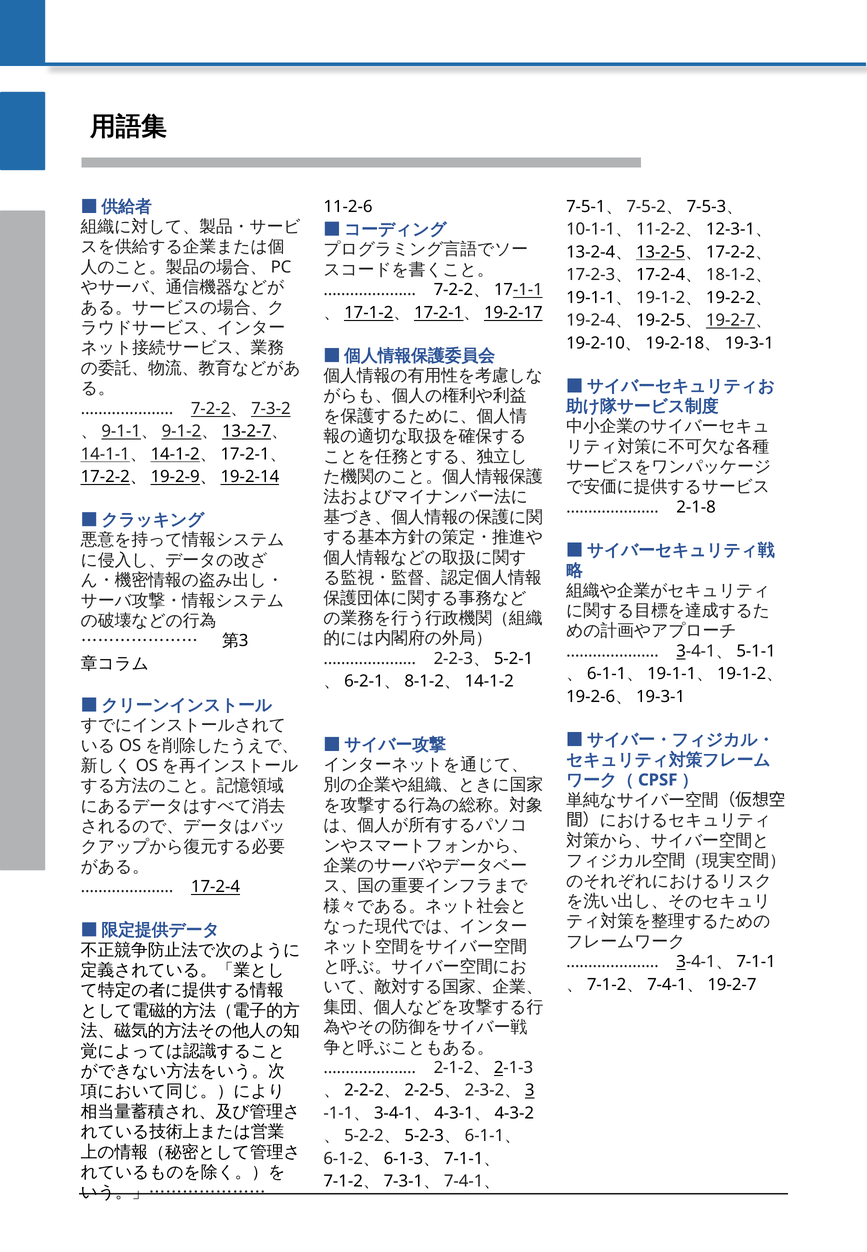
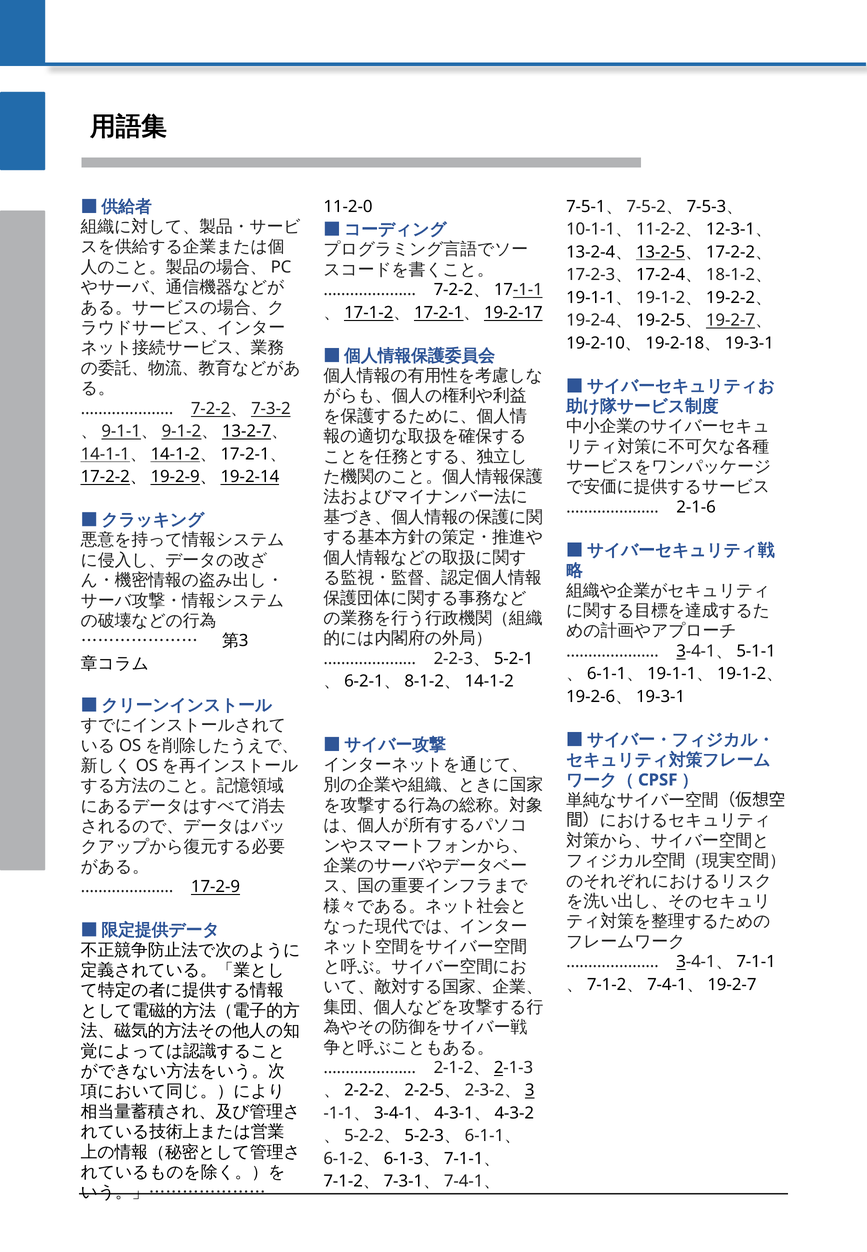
11-2-6: 11-2-6 -> 11-2-0 (348, 207)
2-1-8: 2-1-8 -> 2-1-6 (696, 507)
17-2-4: 17-2-4 -> 17-2-9 (215, 887)
